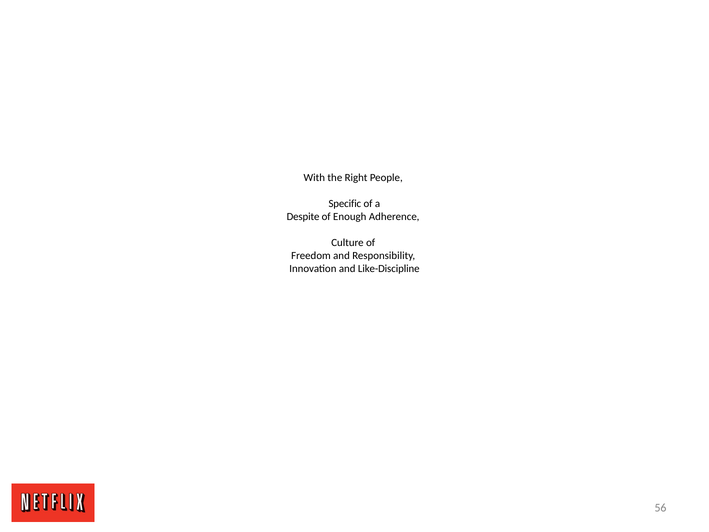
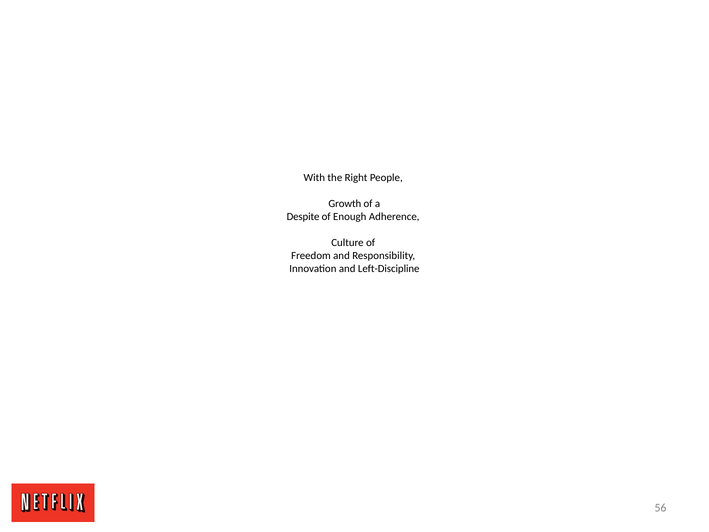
Specific: Specific -> Growth (345, 203)
Like-Discipline: Like-Discipline -> Left-Discipline (389, 268)
